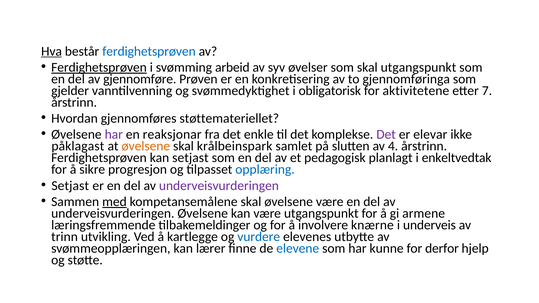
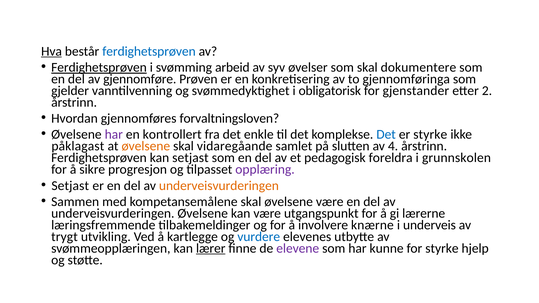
skal utgangspunkt: utgangspunkt -> dokumentere (418, 67)
aktivitetene: aktivitetene -> gjenstander (416, 91)
7: 7 -> 2 (487, 91)
støttemateriellet: støttemateriellet -> forvaltningsloven (229, 118)
reaksjonar: reaksjonar -> kontrollert (172, 135)
Det colour: purple -> blue (386, 135)
er elevar: elevar -> styrke (430, 135)
krålbeinspark: krålbeinspark -> vidaregåande (235, 146)
planlagt: planlagt -> foreldra (391, 158)
enkeltvedtak: enkeltvedtak -> grunnskolen (457, 158)
opplæring colour: blue -> purple (265, 170)
underveisvurderingen colour: purple -> orange (219, 186)
med underline: present -> none (114, 202)
armene: armene -> lærerne (424, 213)
trinn: trinn -> trygt (64, 237)
lærer underline: none -> present (211, 248)
elevene colour: blue -> purple (298, 248)
for derfor: derfor -> styrke (442, 248)
